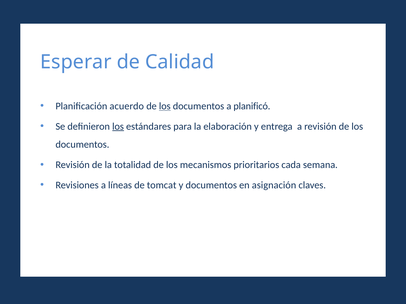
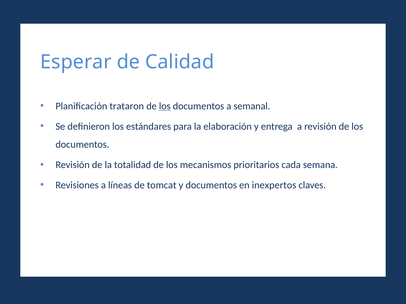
acuerdo: acuerdo -> trataron (127, 106)
planificó: planificó -> semanal (252, 106)
los underline: present -> none (118, 127)
asignación: asignación -> inexpertos (274, 185)
